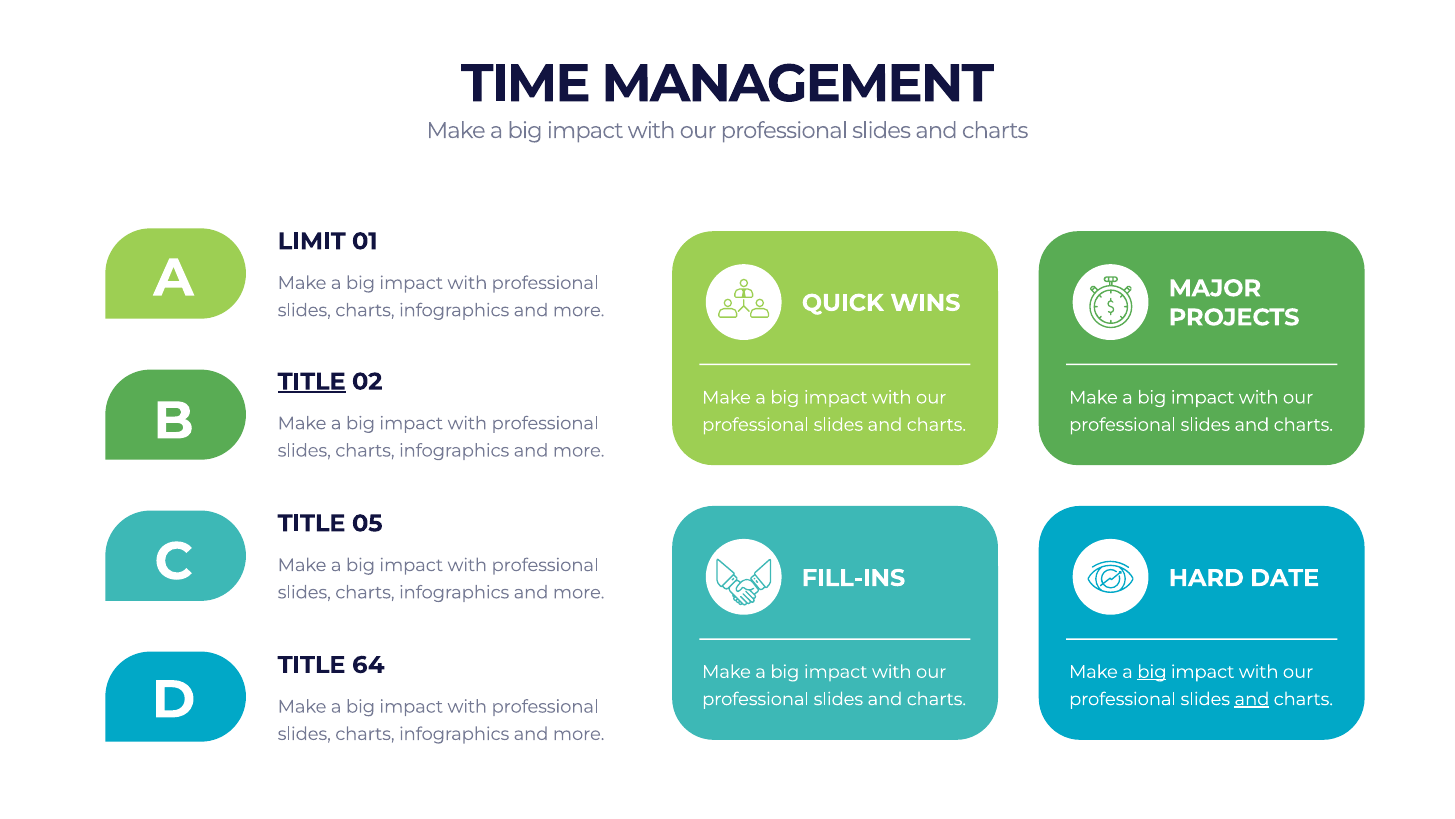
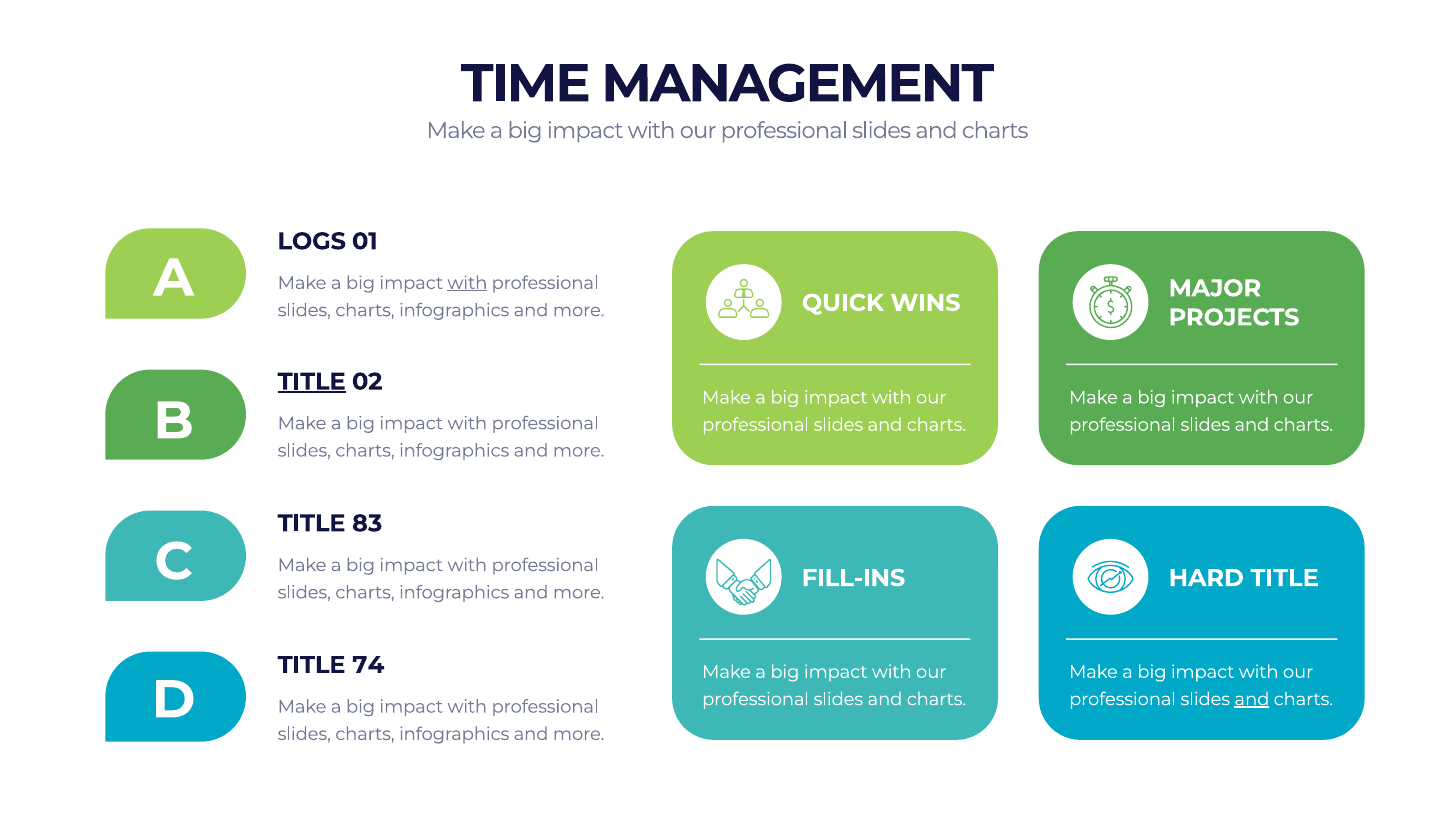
LIMIT: LIMIT -> LOGS (312, 241)
with underline: none -> present (467, 283)
05: 05 -> 83 (367, 523)
HARD DATE: DATE -> TITLE (1285, 578)
64: 64 -> 74 (368, 665)
big underline: present -> none (1152, 672)
